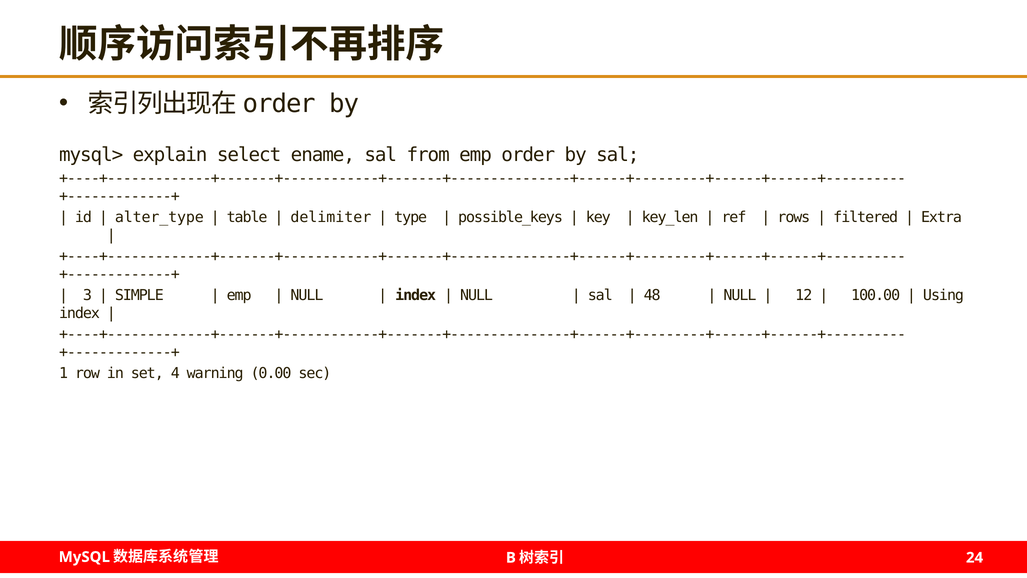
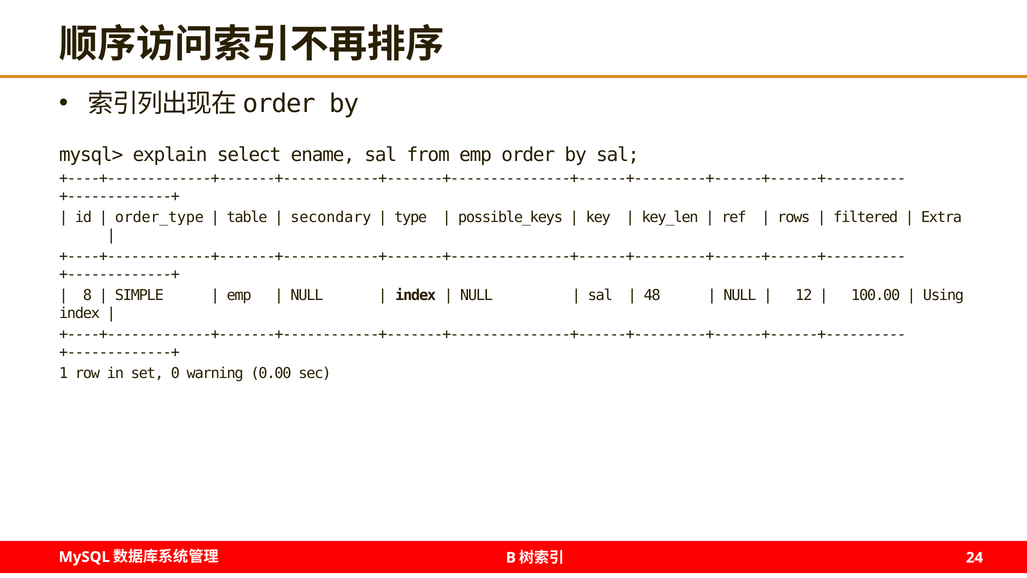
alter_type: alter_type -> order_type (159, 217)
delimiter: delimiter -> secondary (331, 217)
3: 3 -> 8 (87, 295)
4: 4 -> 0 (175, 373)
